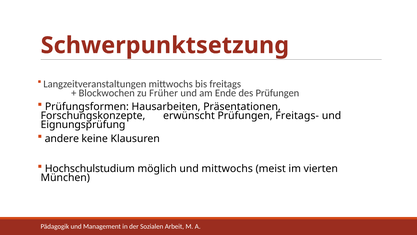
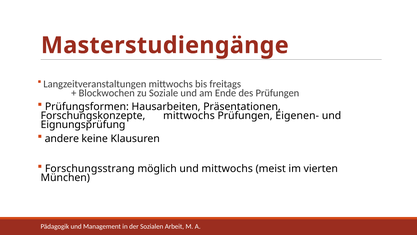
Schwerpunktsetzung: Schwerpunktsetzung -> Masterstudiengänge (165, 45)
Früher: Früher -> Soziale (164, 93)
Forschungskonzepte erwünscht: erwünscht -> mittwochs (189, 116)
Freitags-: Freitags- -> Eigenen- (297, 116)
Hochschulstudium: Hochschulstudium -> Forschungsstrang (90, 168)
